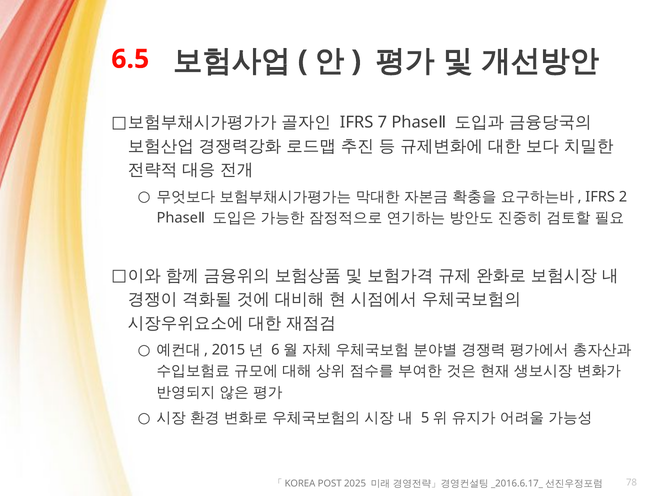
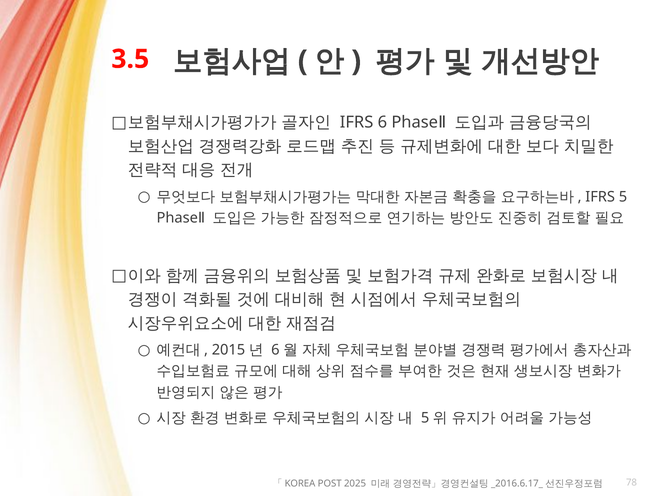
6.5: 6.5 -> 3.5 (130, 59)
7: 7 -> 6 (382, 122)
2: 2 -> 5 (623, 197)
